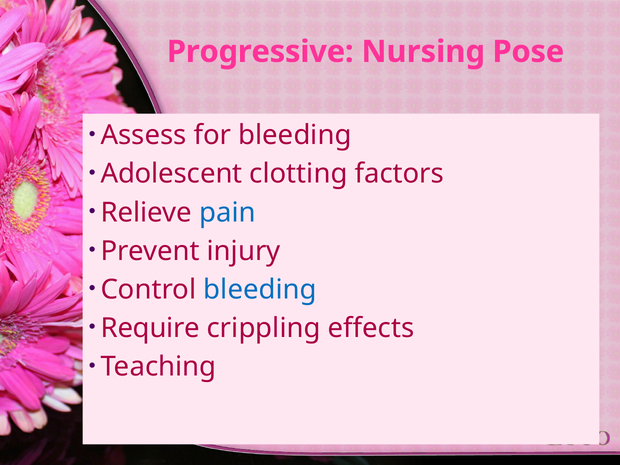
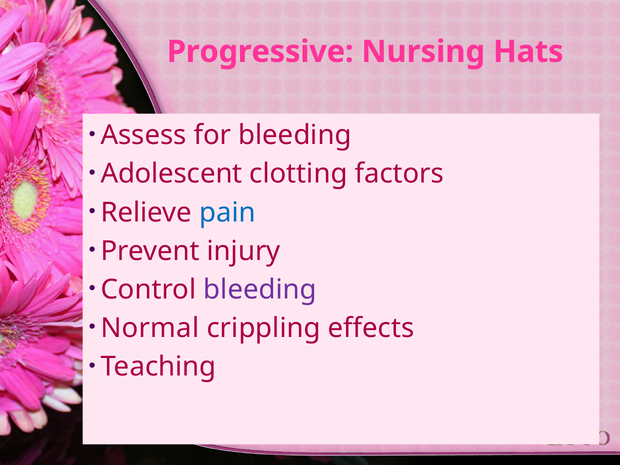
Pose: Pose -> Hats (528, 52)
bleeding colour: blue -> purple (260, 290)
Require: Require -> Normal (150, 328)
